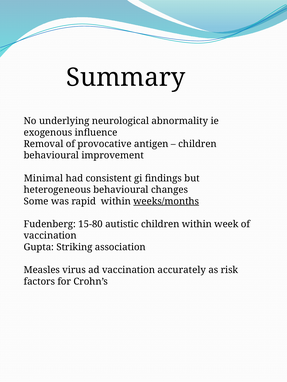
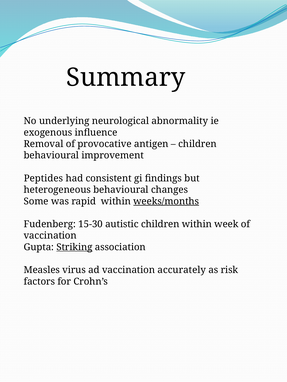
Minimal: Minimal -> Peptides (43, 179)
15-80: 15-80 -> 15-30 (91, 225)
Striking underline: none -> present (74, 248)
